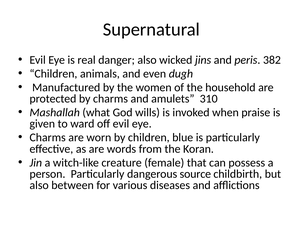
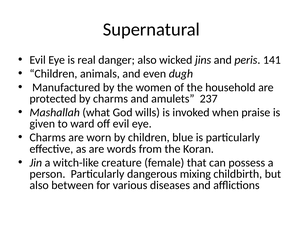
382: 382 -> 141 (272, 60)
310: 310 -> 237 (209, 98)
source: source -> mixing (195, 173)
